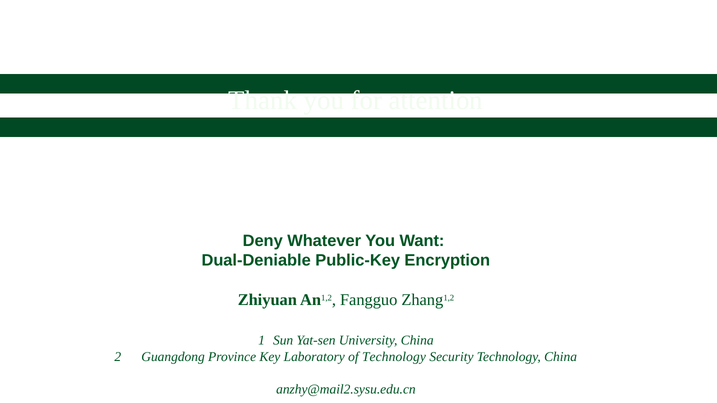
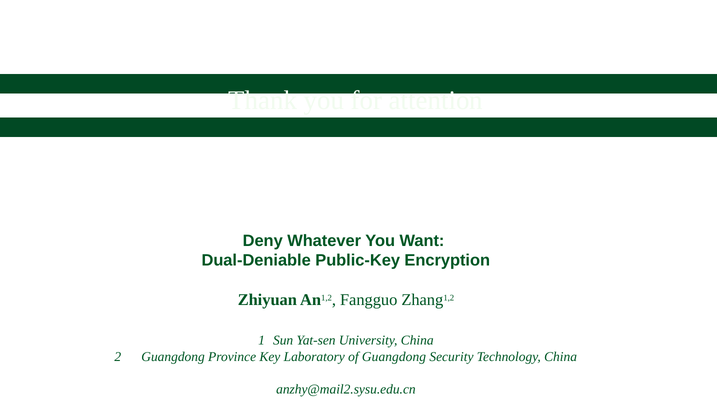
of Technology: Technology -> Guangdong (394, 357)
